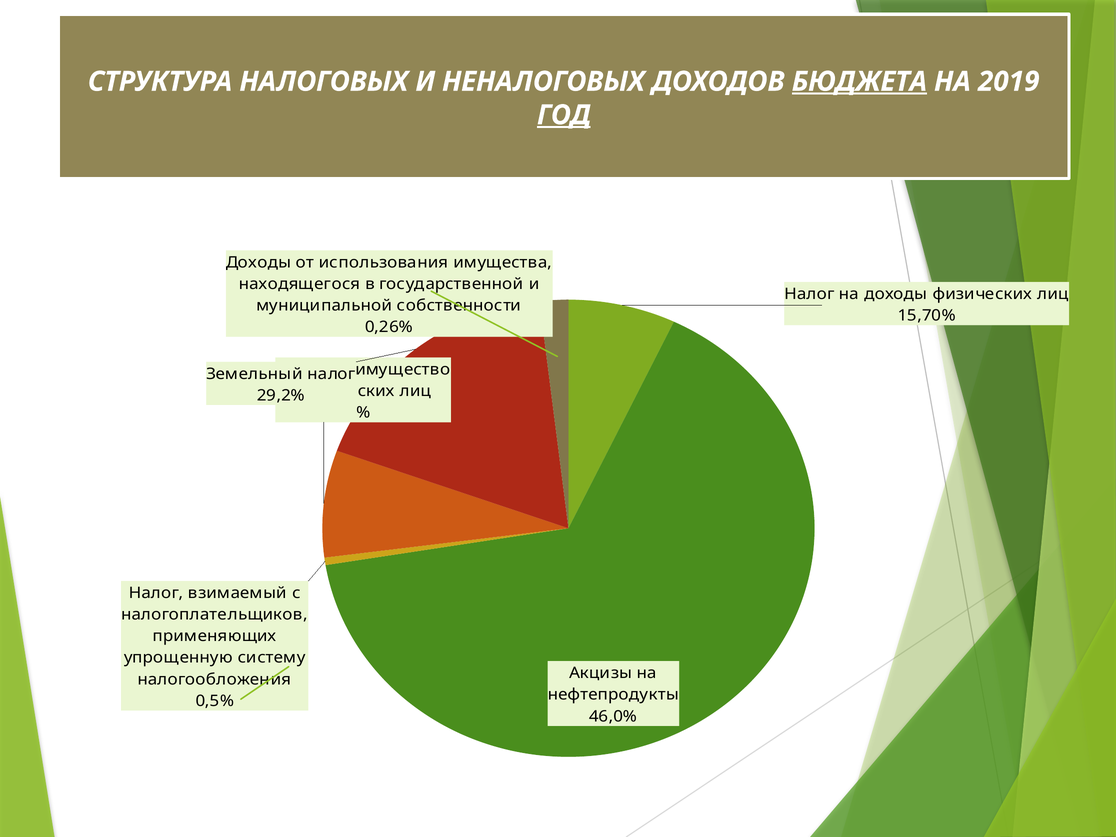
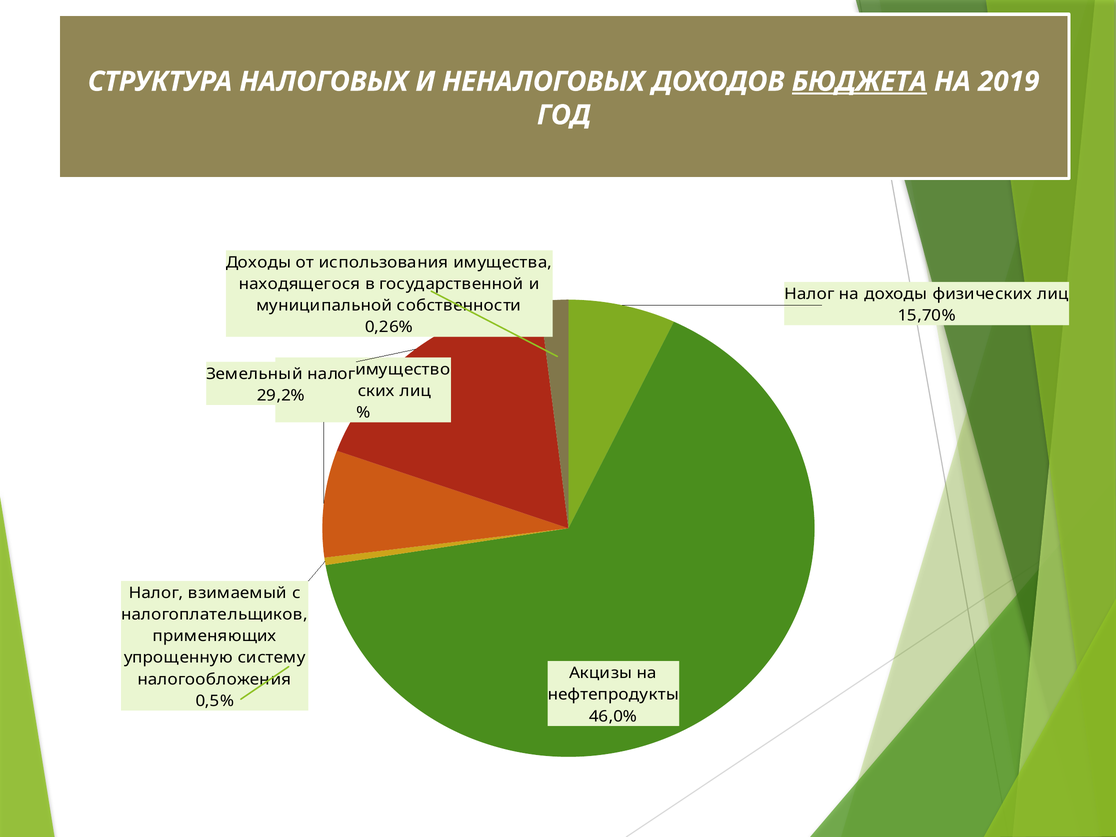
ГОД underline: present -> none (564, 115)
